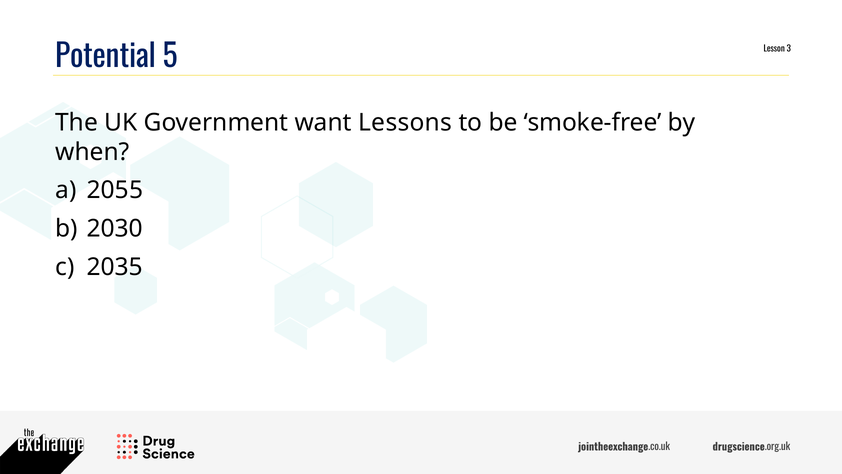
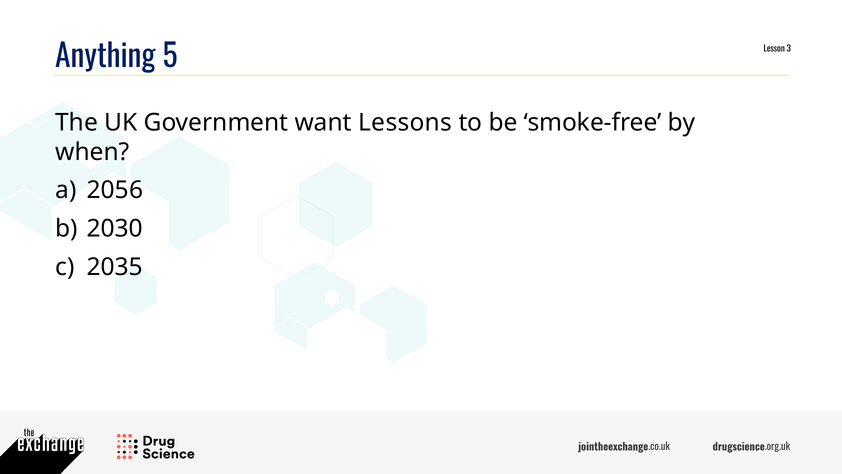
Potential: Potential -> Anything (106, 57)
2055: 2055 -> 2056 (115, 190)
